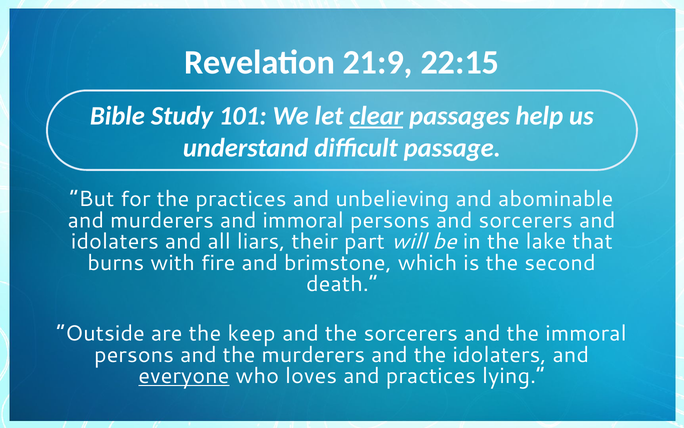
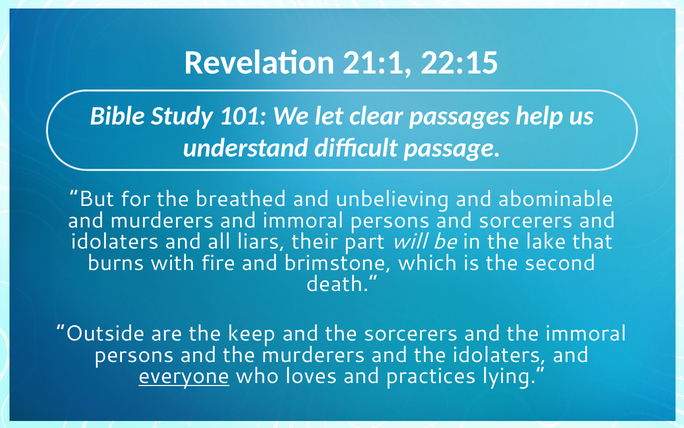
21:9: 21:9 -> 21:1 (378, 62)
clear underline: present -> none (376, 116)
the practices: practices -> breathed (241, 199)
